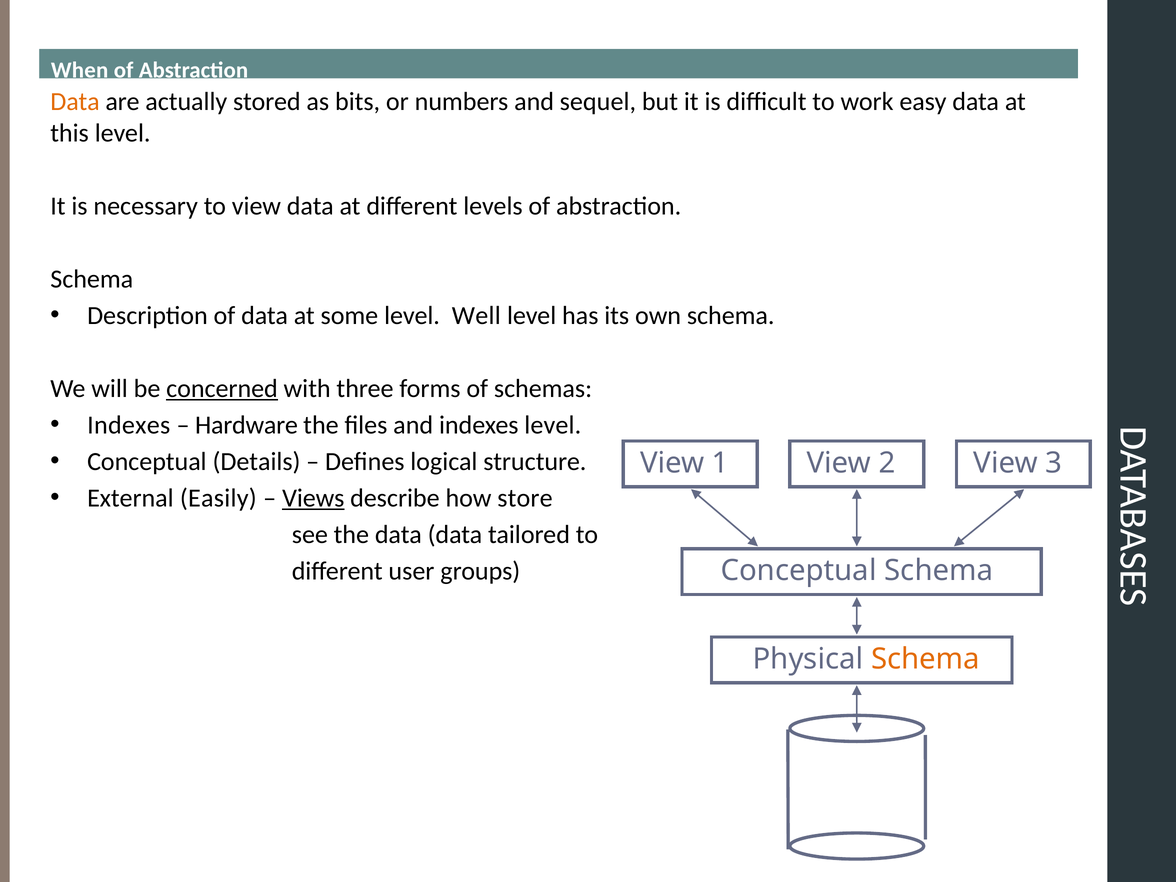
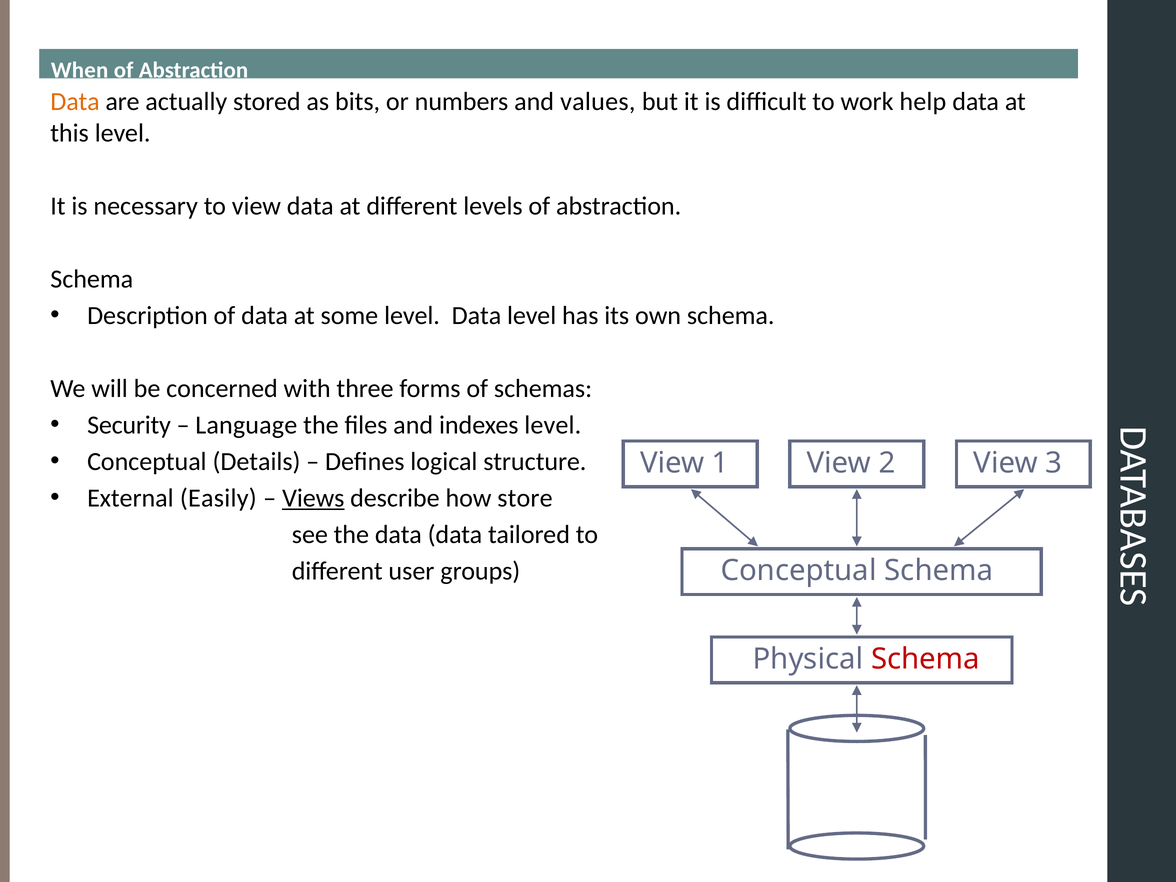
sequel: sequel -> values (598, 102)
easy: easy -> help (923, 102)
level Well: Well -> Data (476, 316)
concerned underline: present -> none (222, 389)
Indexes: Indexes -> Security (129, 425)
Hardware: Hardware -> Language (246, 425)
Schema colour: orange -> red (926, 659)
